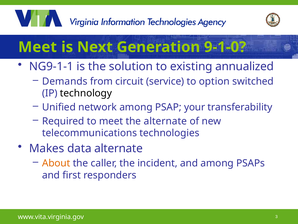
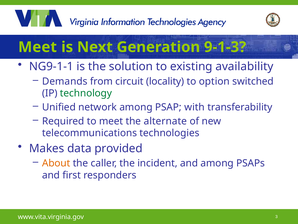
9-1-0: 9-1-0 -> 9-1-3 (225, 47)
annualized: annualized -> availability (244, 66)
service: service -> locality (165, 81)
technology colour: black -> green (86, 93)
your: your -> with (195, 107)
data alternate: alternate -> provided (119, 148)
